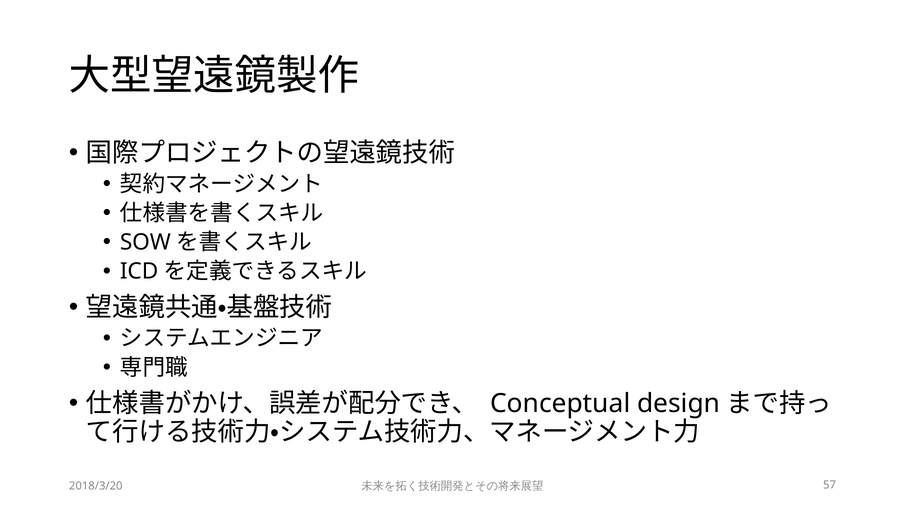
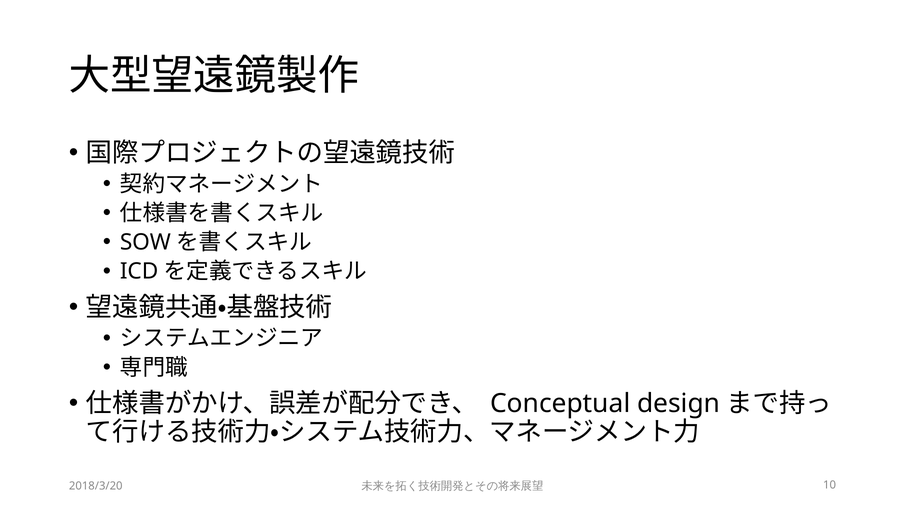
57: 57 -> 10 (830, 485)
